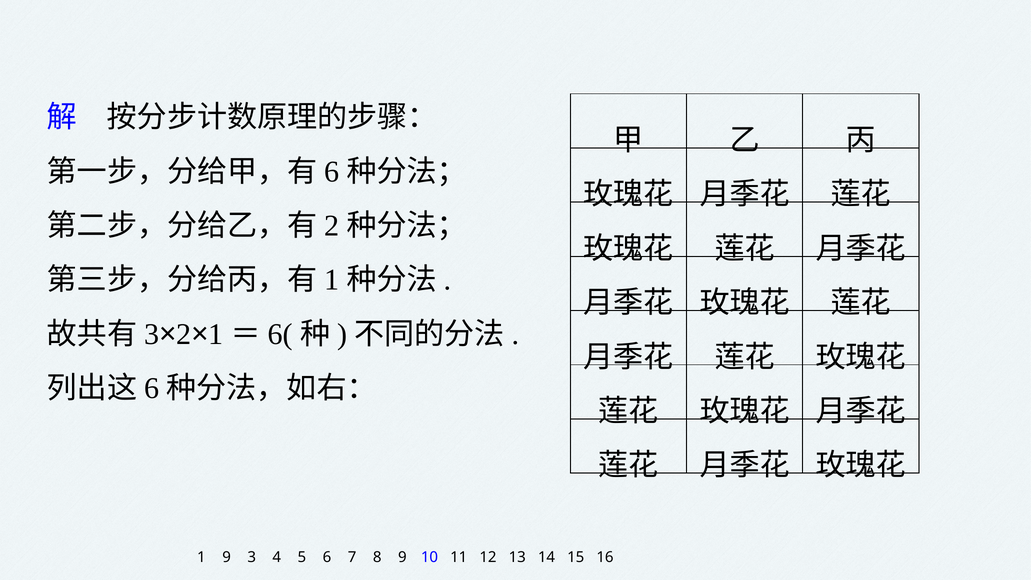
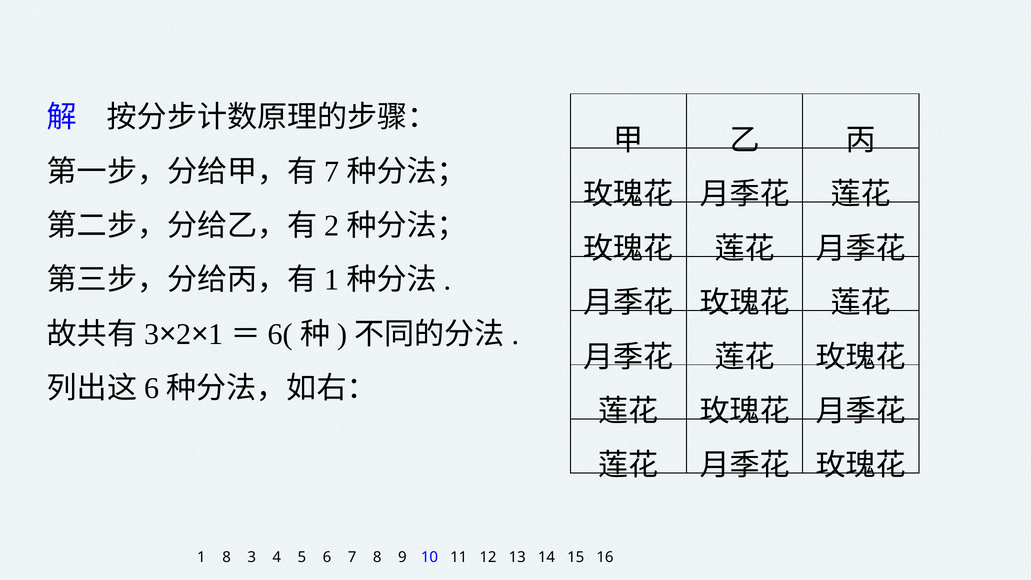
6: 6 -> 7 (332, 172)
1 9: 9 -> 8 (227, 557)
